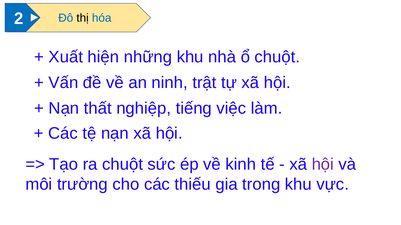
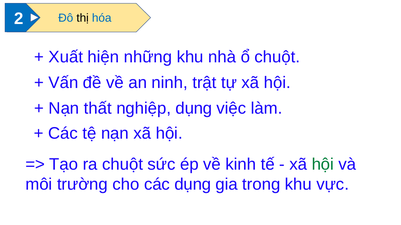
nghiệp tiếng: tiếng -> dụng (194, 109)
hội colour: purple -> green (323, 165)
các thiếu: thiếu -> dụng (193, 185)
